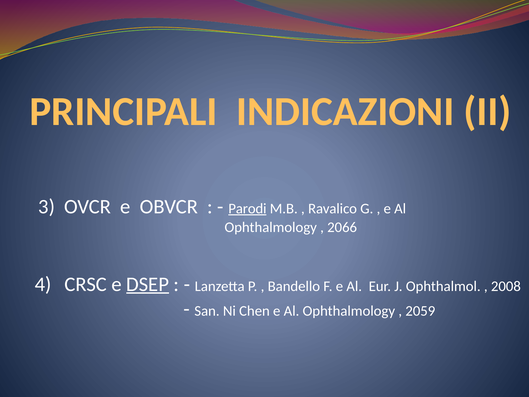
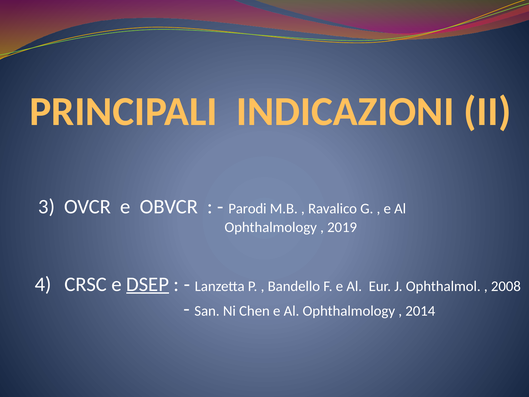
Parodi underline: present -> none (247, 208)
2066: 2066 -> 2019 (342, 227)
2059: 2059 -> 2014 (420, 311)
